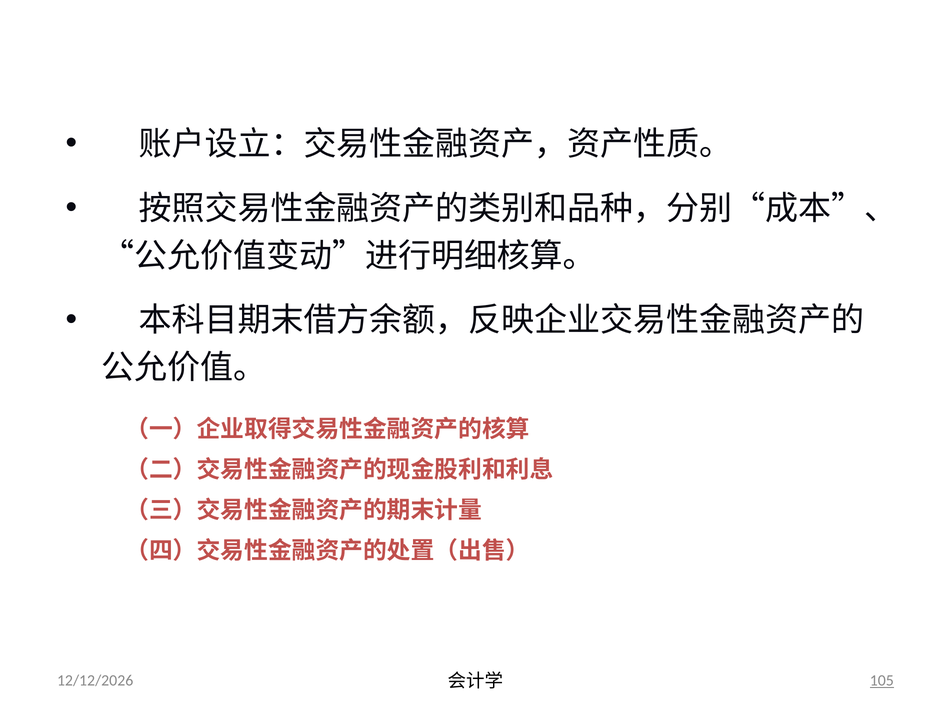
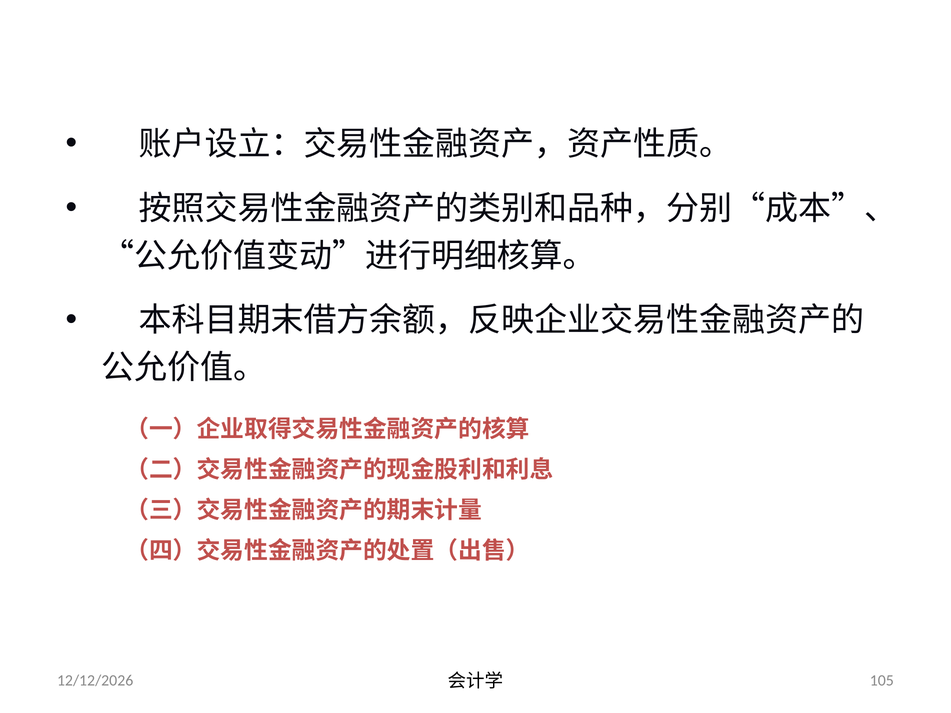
105 underline: present -> none (882, 681)
